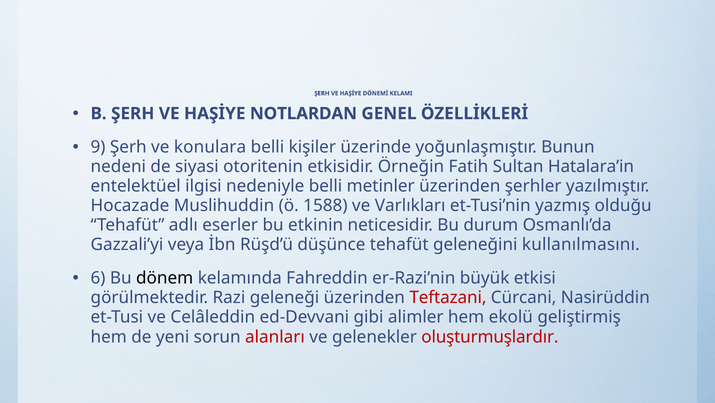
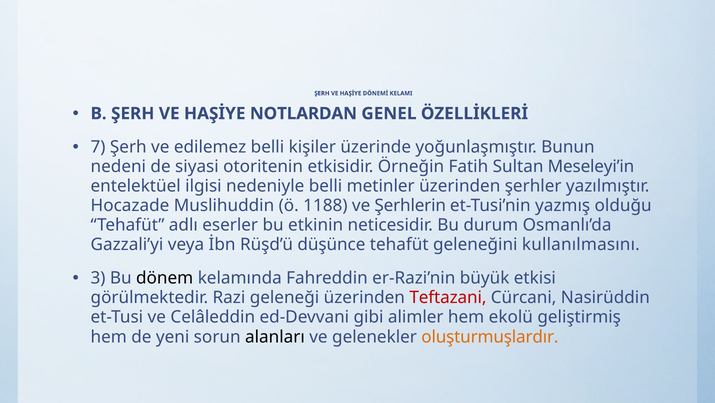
9: 9 -> 7 (98, 147)
konulara: konulara -> edilemez (210, 147)
Hatalara’in: Hatalara’in -> Meseleyi’in (591, 166)
1588: 1588 -> 1188 (325, 205)
Varlıkları: Varlıkları -> Şerhlerin (410, 205)
6: 6 -> 3 (98, 278)
alanları colour: red -> black (275, 336)
oluşturmuşlardır colour: red -> orange (490, 336)
